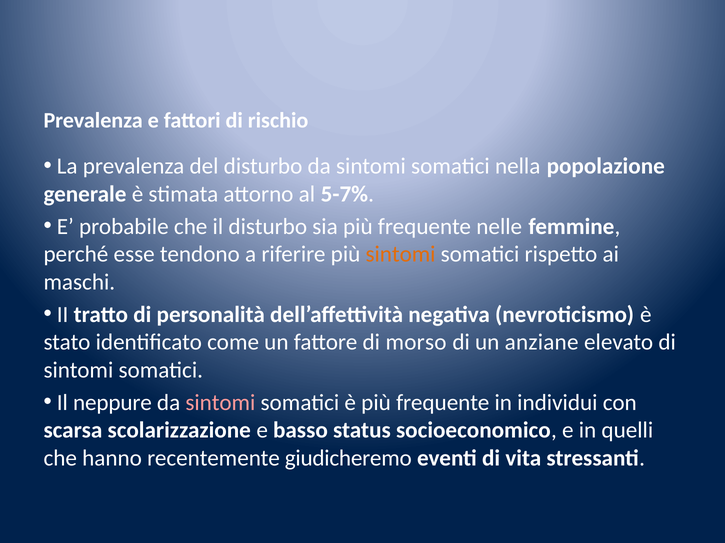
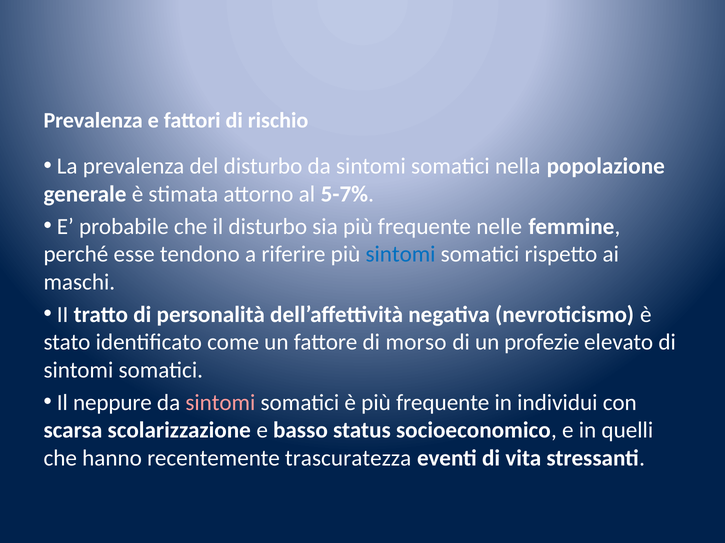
sintomi colour: orange -> blue (401, 255)
anziane: anziane -> profezie (542, 343)
giudicheremo: giudicheremo -> trascuratezza (348, 459)
